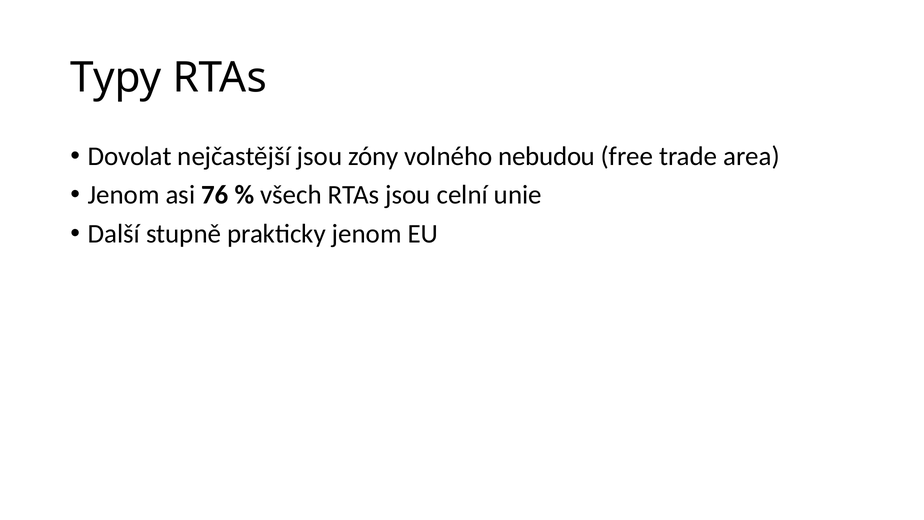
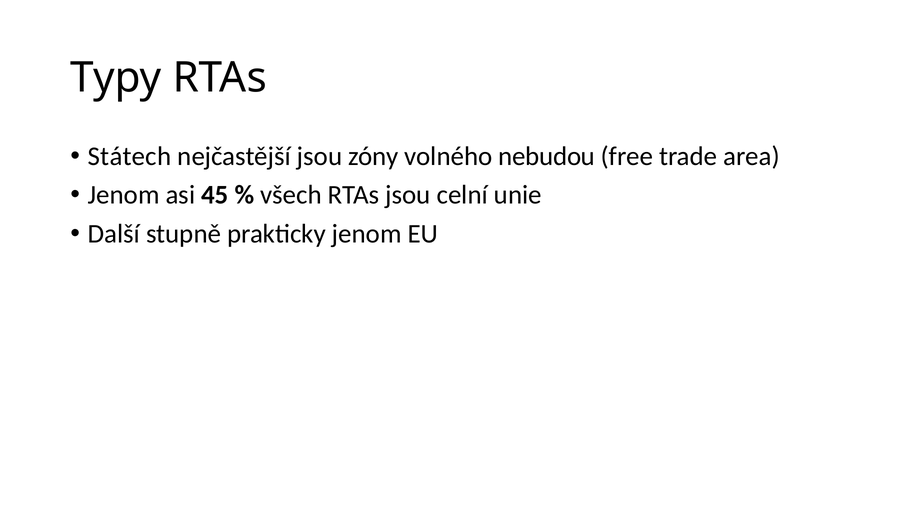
Dovolat: Dovolat -> Státech (129, 156)
76: 76 -> 45 (215, 195)
